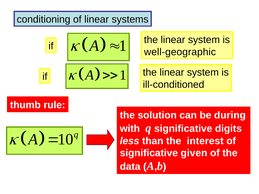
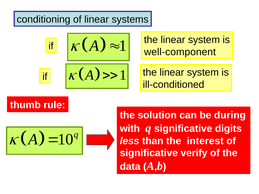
well-geographic: well-geographic -> well-component (180, 52)
given: given -> verify (194, 153)
